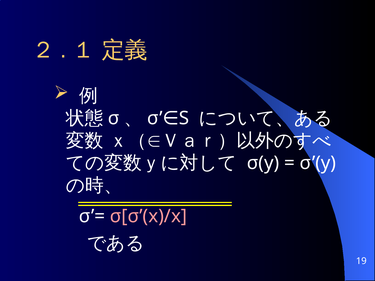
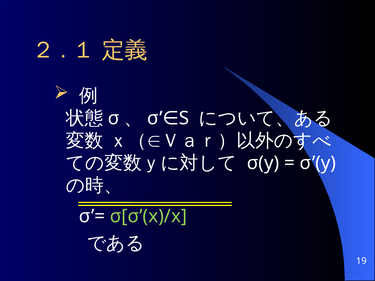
σ[σ’(x)/x colour: pink -> light green (149, 216)
